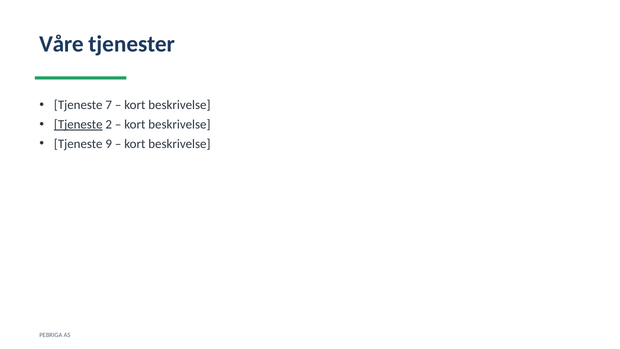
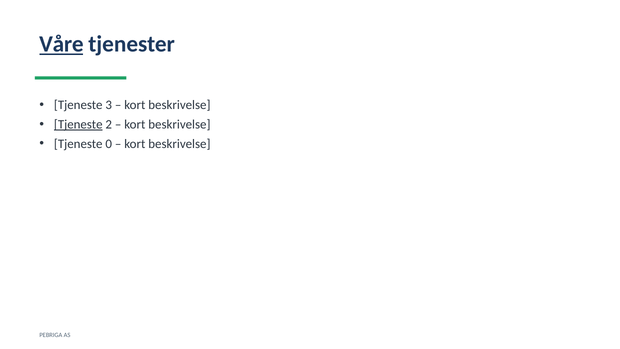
Våre underline: none -> present (61, 44)
7: 7 -> 3 (109, 105)
9: 9 -> 0 (109, 144)
